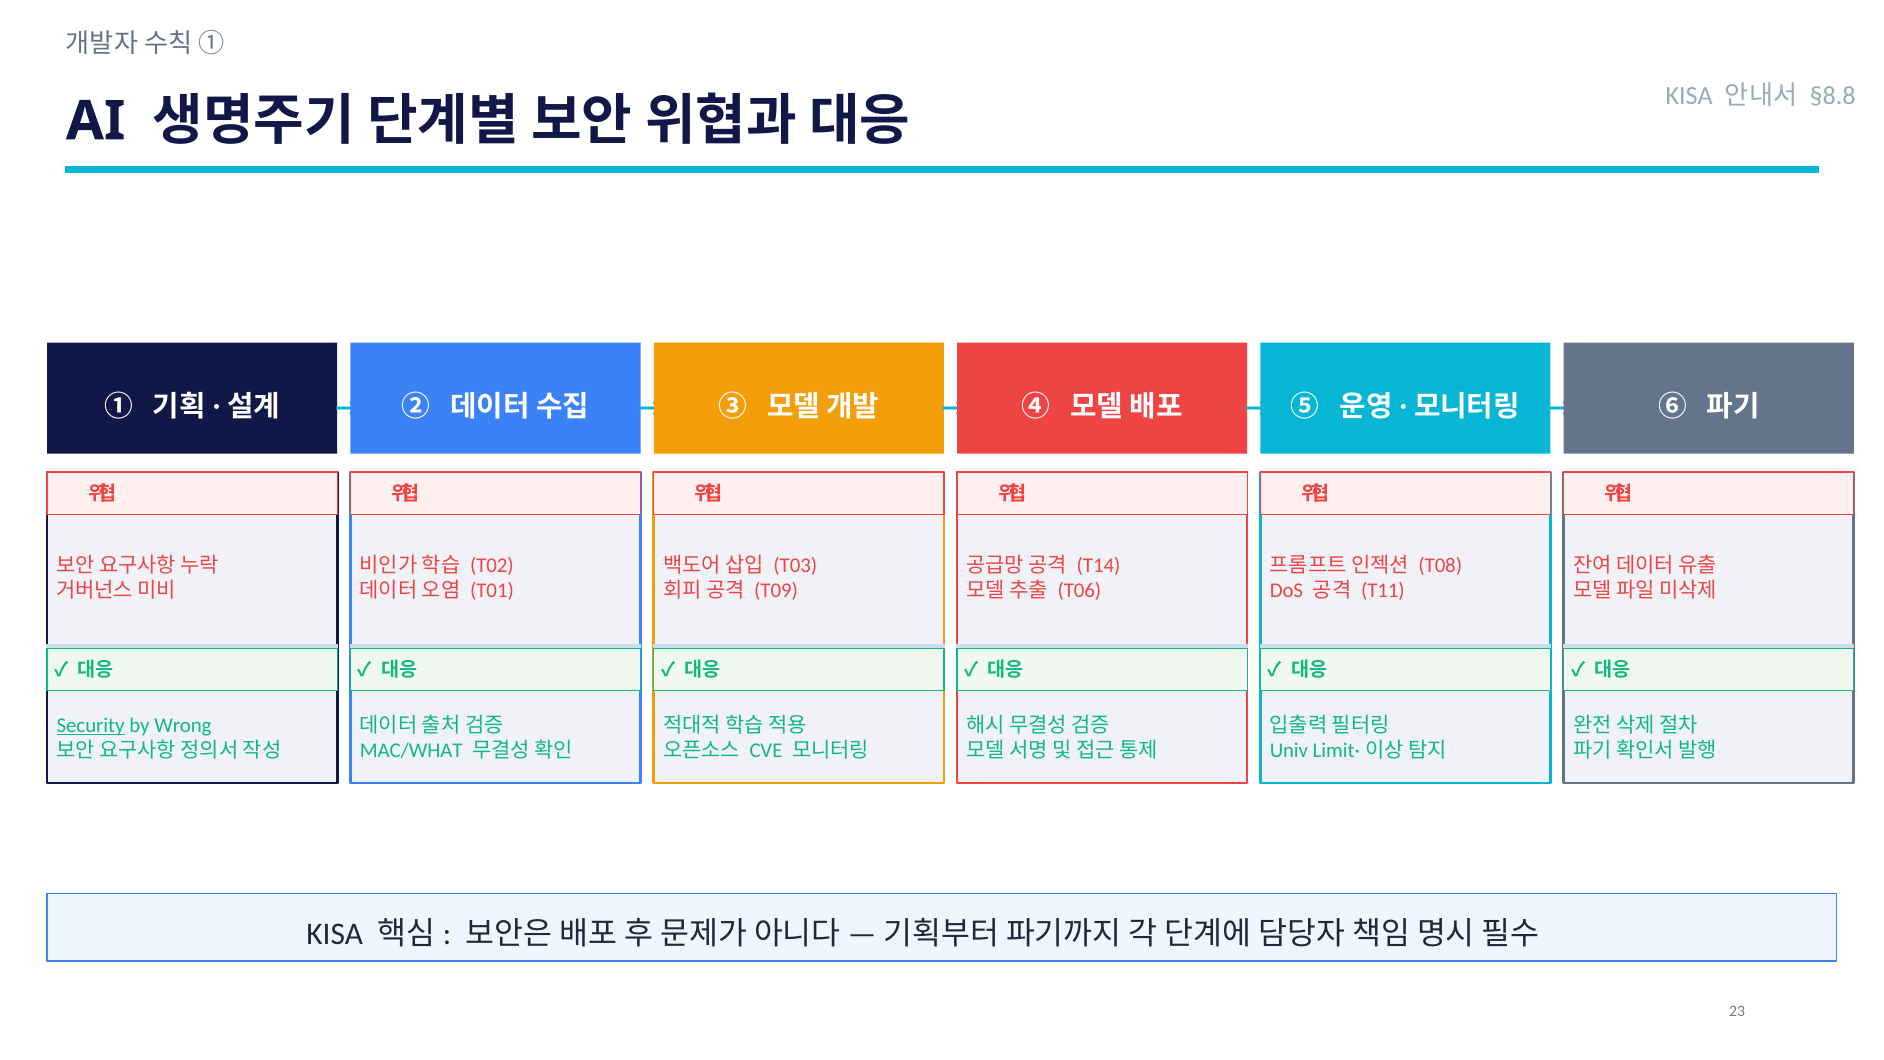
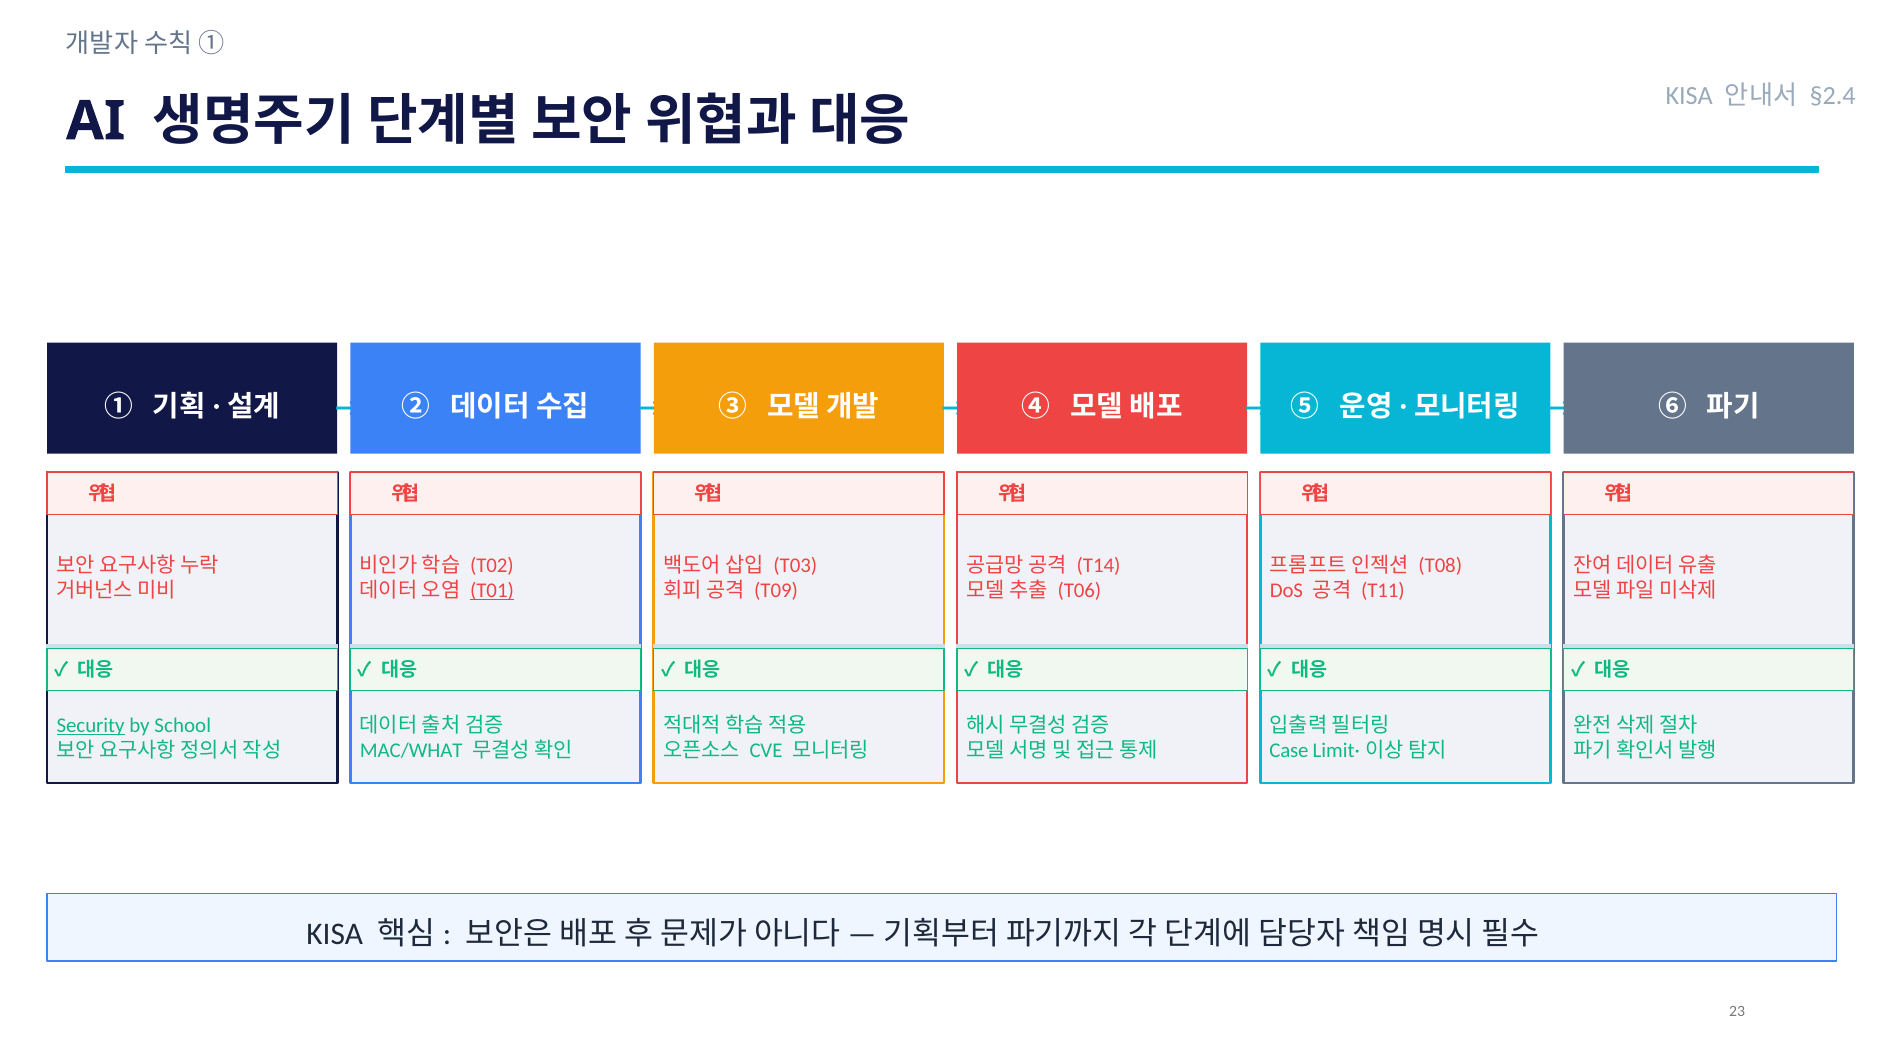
§8.8: §8.8 -> §2.4 (1833, 96)
T01 underline: none -> present (492, 590)
Wrong: Wrong -> School (183, 725)
Univ: Univ -> Case (1289, 751)
